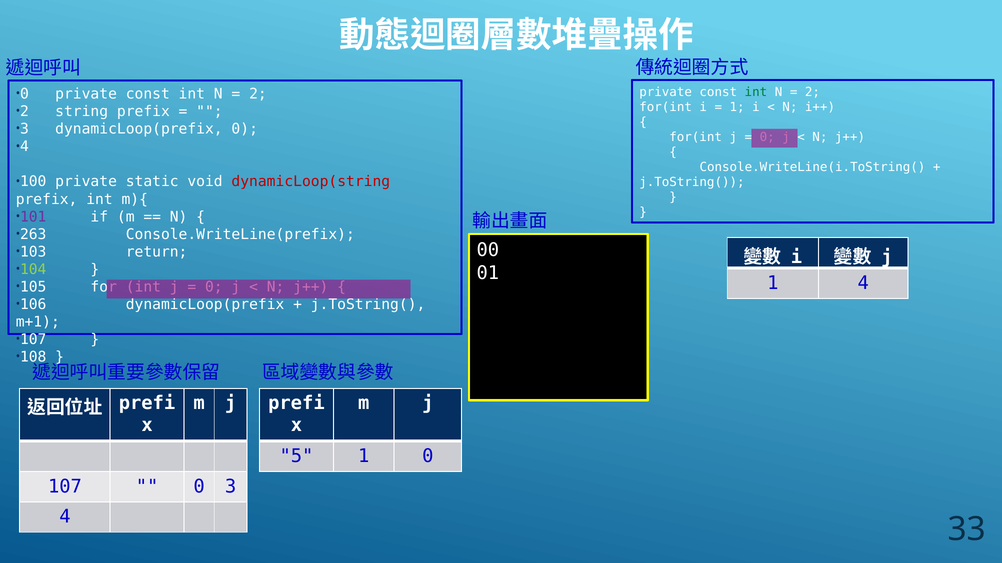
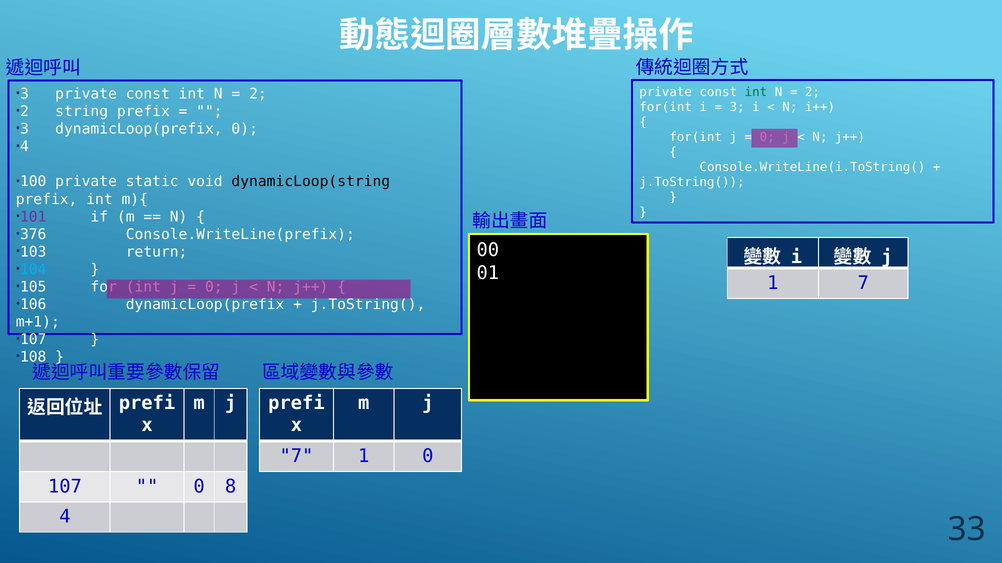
0: 0 -> 3 (24, 94)
1: 1 -> 3 (737, 107)
dynamicLoop(string colour: red -> black (311, 182)
263: 263 -> 376 (33, 235)
104 colour: light green -> light blue (33, 270)
1 4: 4 -> 7 (863, 283)
5: 5 -> 7 (296, 456)
0 3: 3 -> 8 (231, 487)
